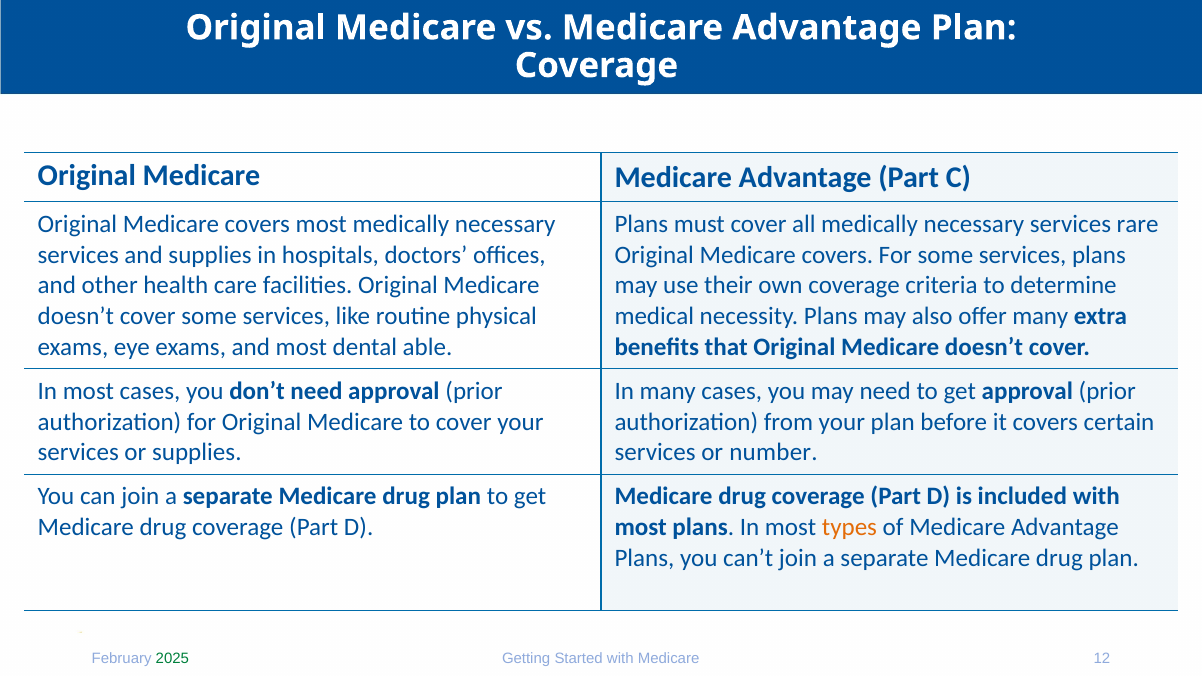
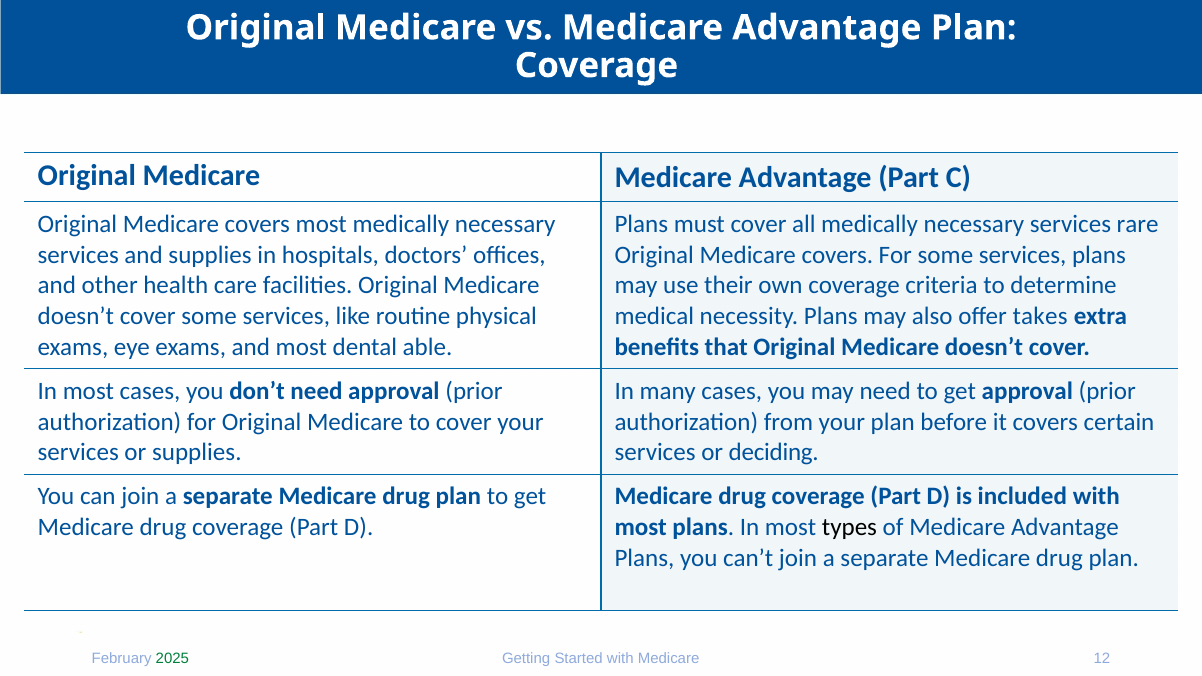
offer many: many -> takes (1040, 316)
number: number -> deciding (774, 453)
types colour: orange -> black (849, 527)
